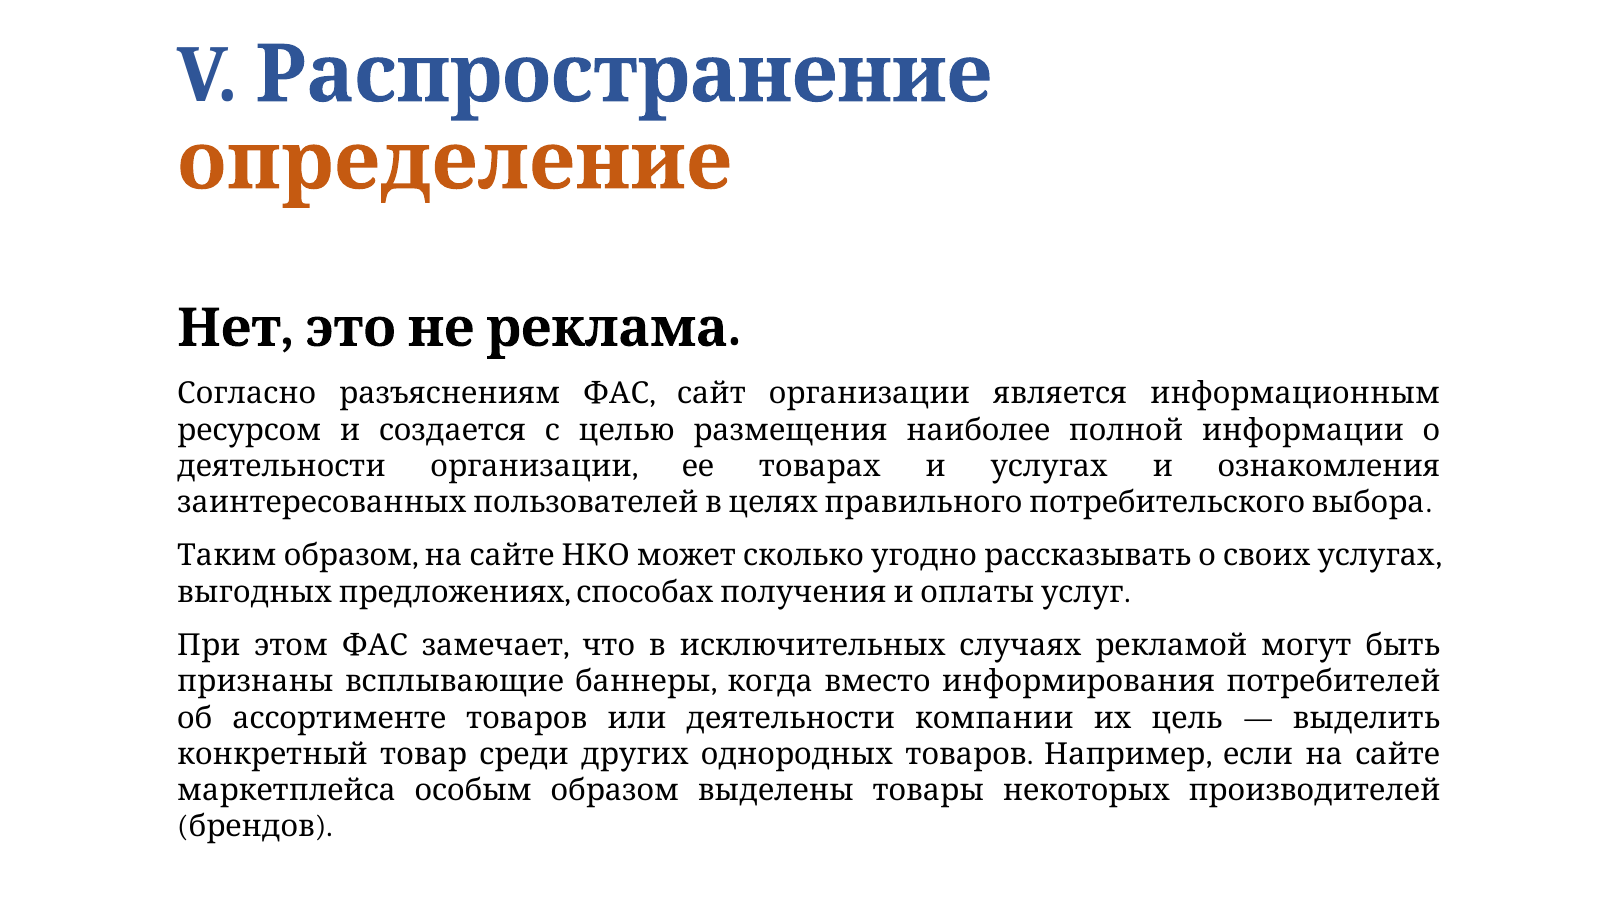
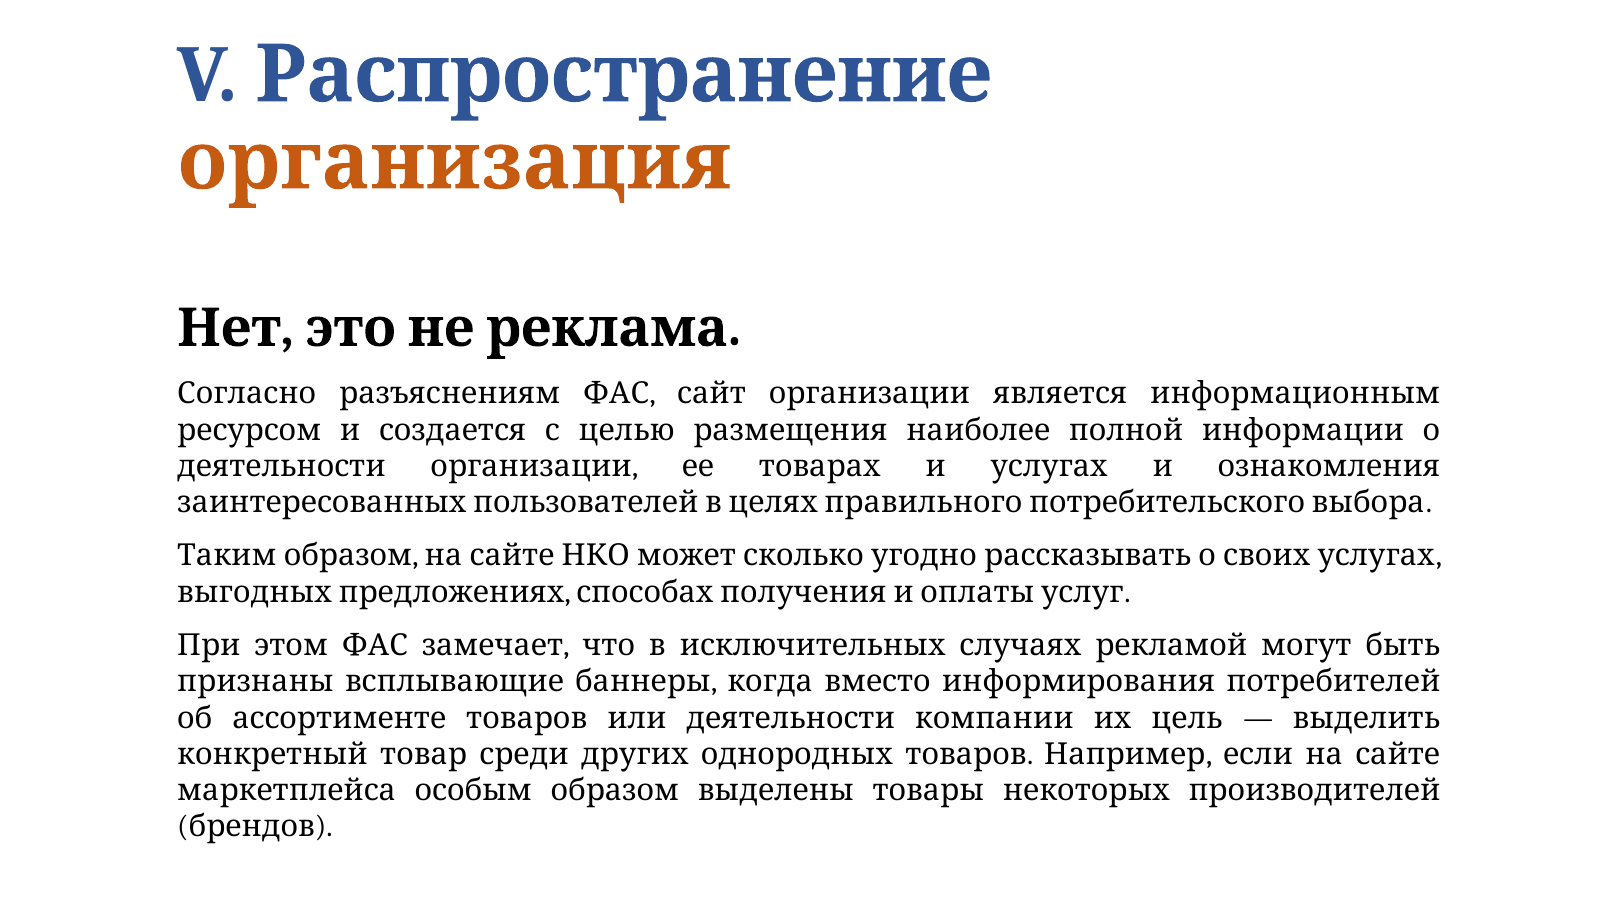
определение: определение -> организация (455, 162)
